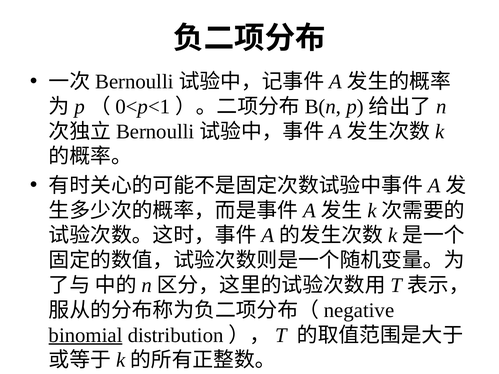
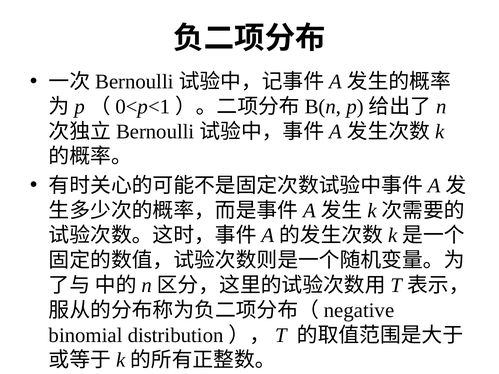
binomial underline: present -> none (86, 335)
